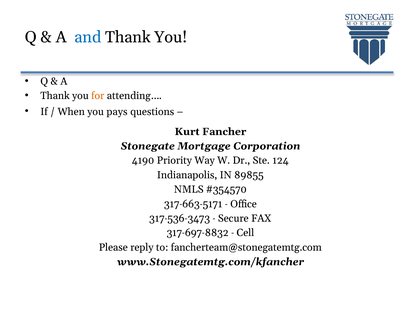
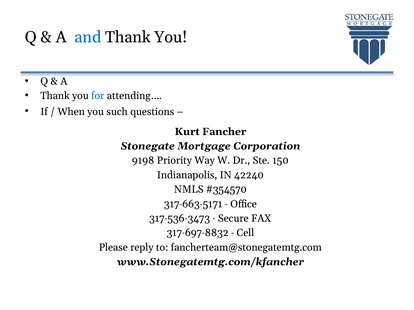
for colour: orange -> blue (98, 96)
pays: pays -> such (117, 112)
4190: 4190 -> 9198 (143, 161)
124: 124 -> 150 (281, 161)
89855: 89855 -> 42240 (249, 175)
